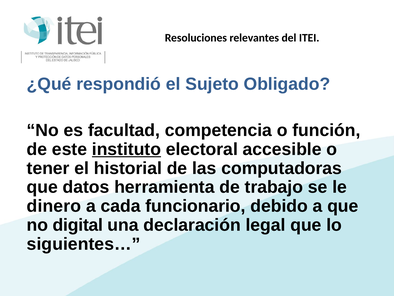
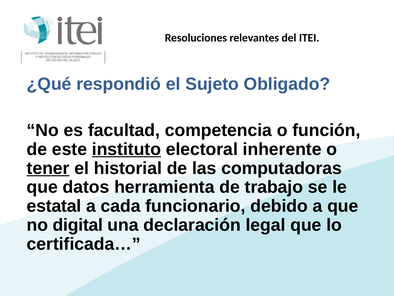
accesible: accesible -> inherente (282, 149)
tener underline: none -> present (48, 168)
dinero: dinero -> estatal (54, 206)
siguientes…: siguientes… -> certificada… (84, 244)
